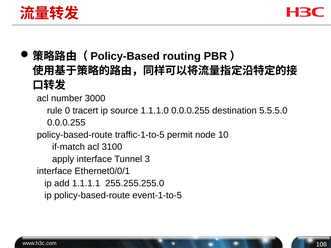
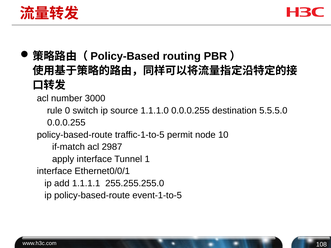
tracert: tracert -> switch (85, 111)
3100: 3100 -> 2987 (112, 147)
3: 3 -> 1 (147, 159)
